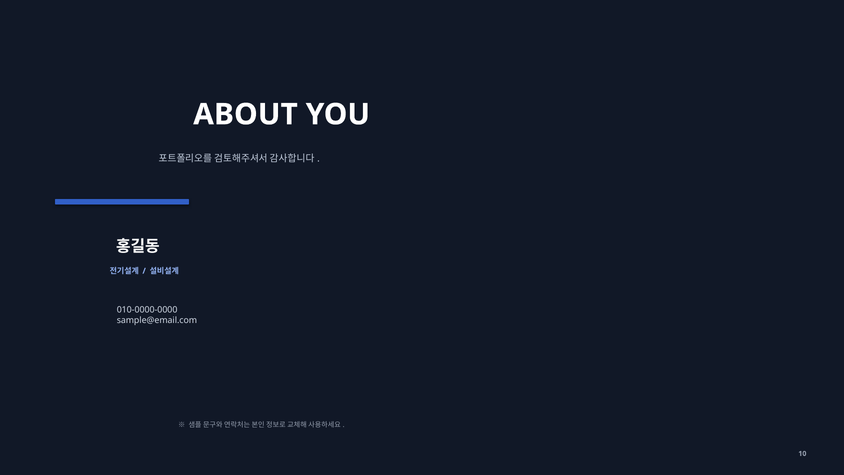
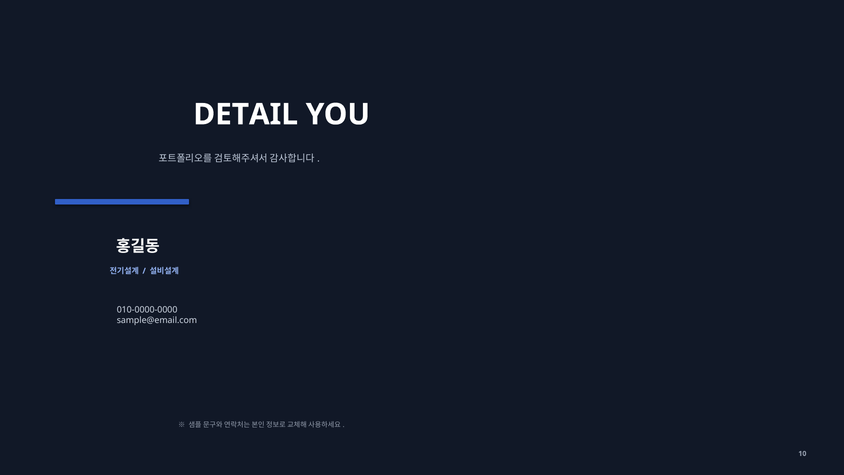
ABOUT: ABOUT -> DETAIL (246, 114)
